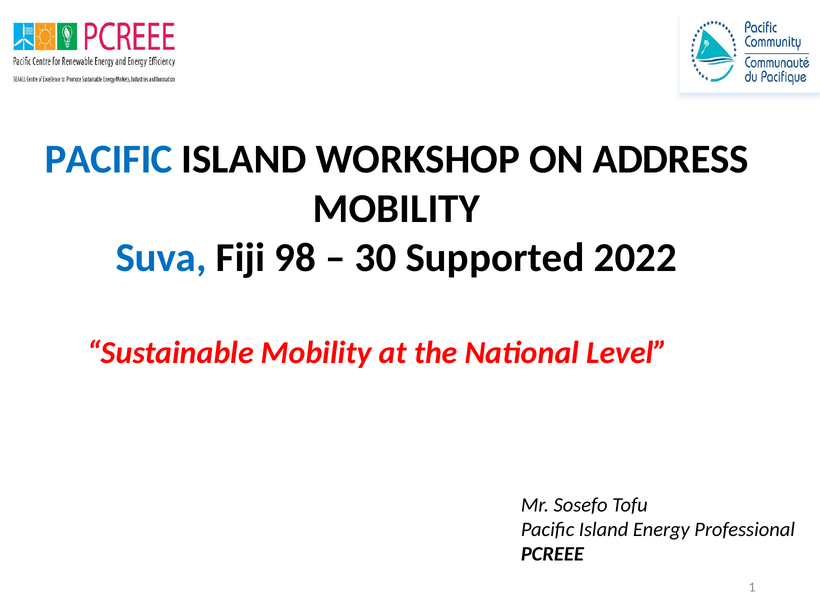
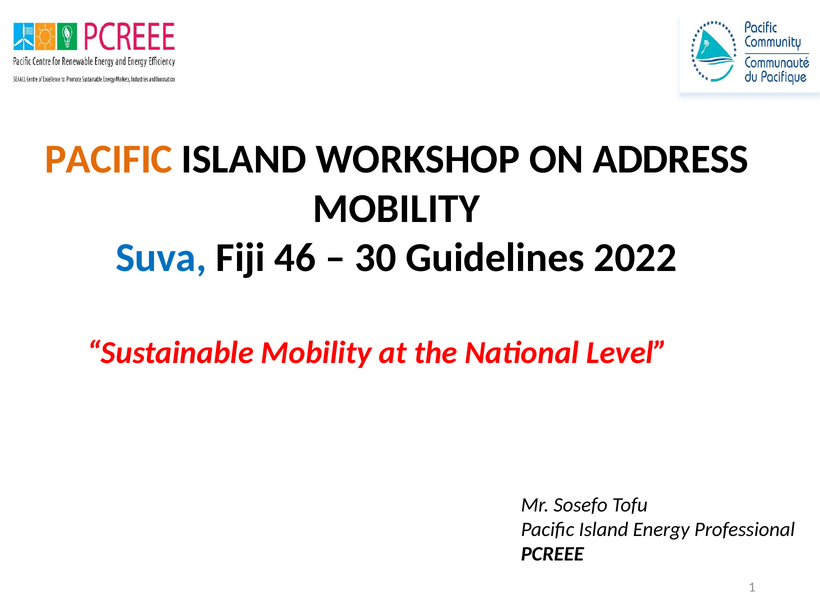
PACIFIC colour: blue -> orange (109, 159)
98: 98 -> 46 (295, 258)
Supported: Supported -> Guidelines (495, 258)
